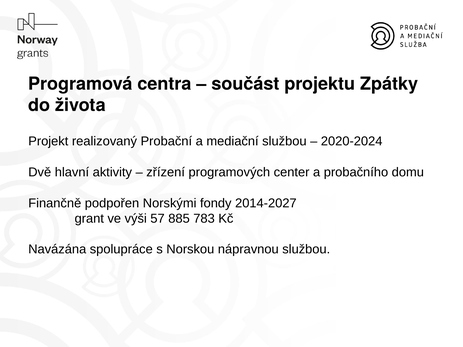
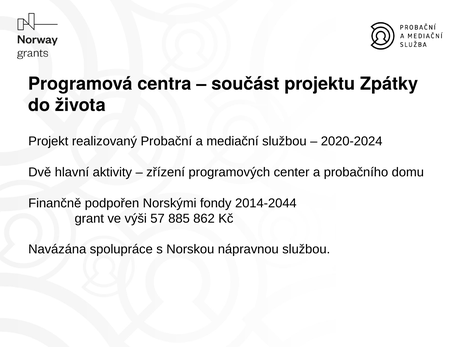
2014-2027: 2014-2027 -> 2014-2044 (266, 203)
783: 783 -> 862 (204, 219)
